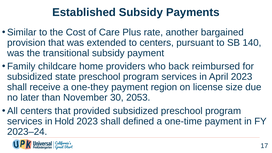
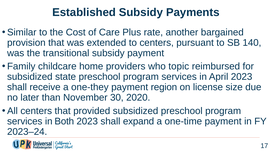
back: back -> topic (179, 66)
2053: 2053 -> 2020 (138, 98)
Hold: Hold -> Both (64, 121)
defined: defined -> expand (139, 121)
